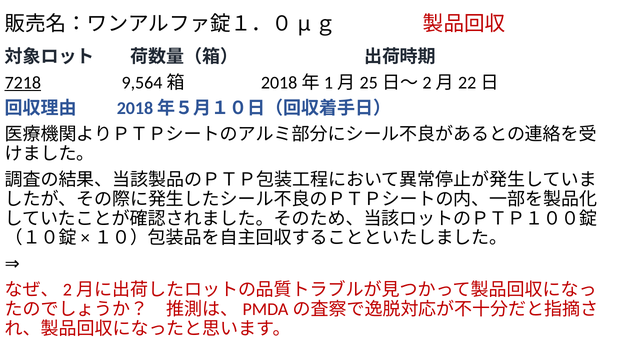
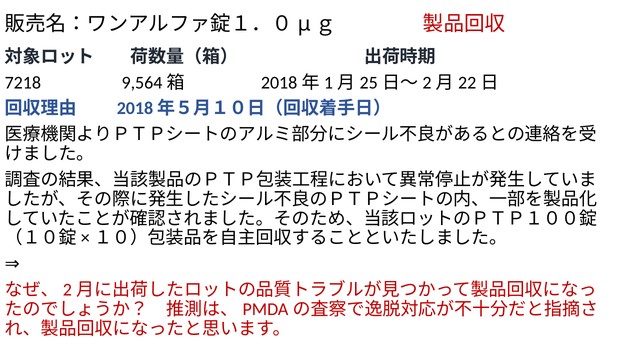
7218 underline: present -> none (23, 83)
